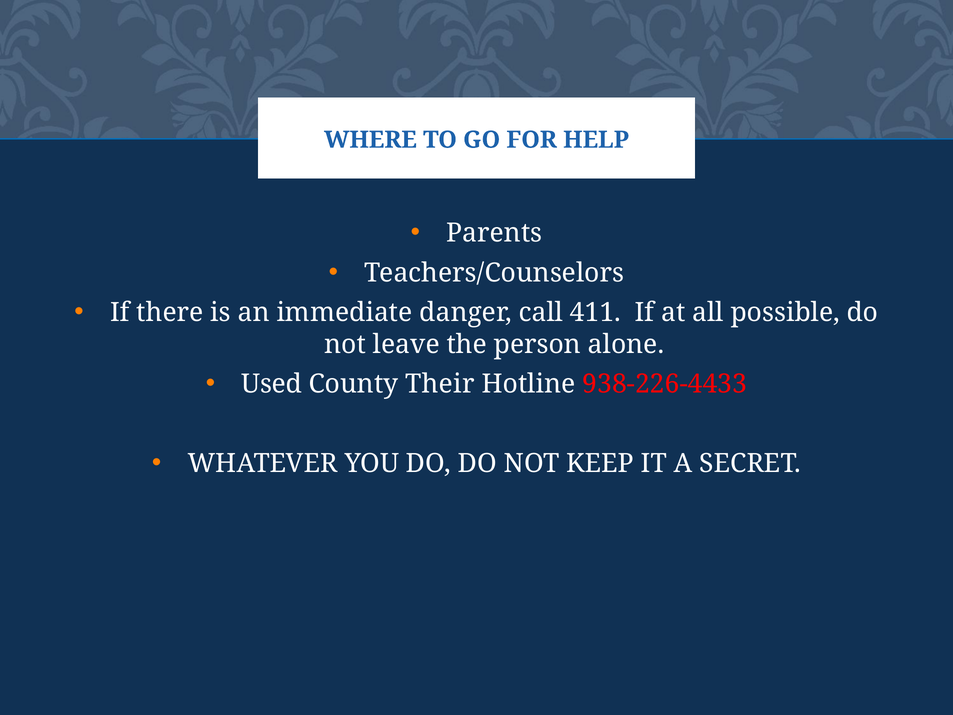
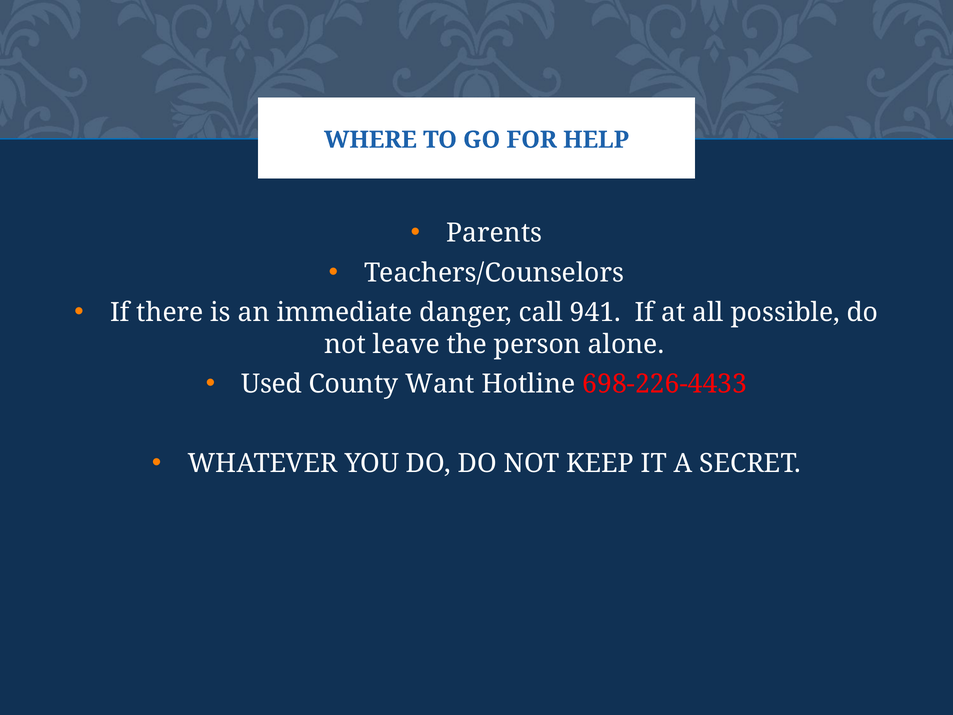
411: 411 -> 941 (595, 313)
Their: Their -> Want (440, 384)
938-226-4433: 938-226-4433 -> 698-226-4433 (665, 384)
